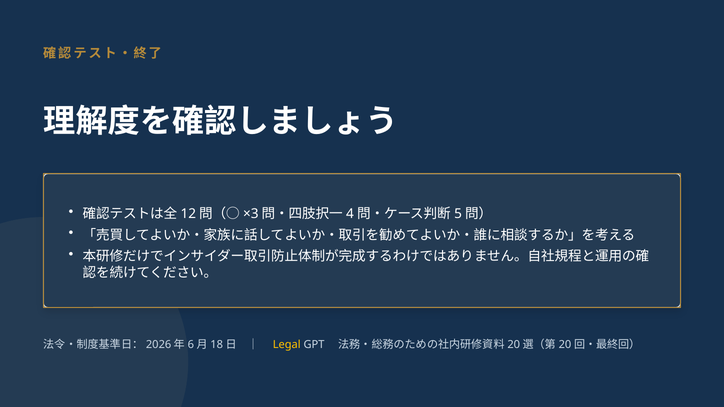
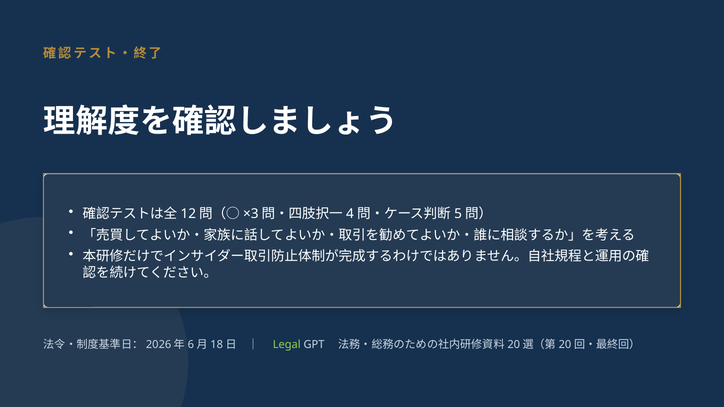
Legal colour: yellow -> light green (287, 345)
